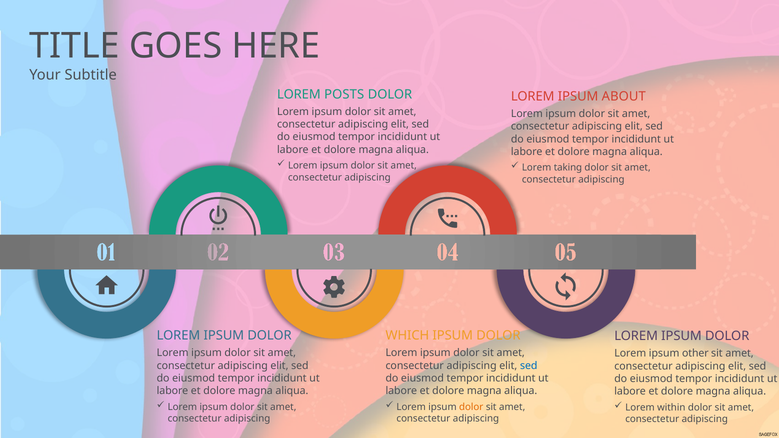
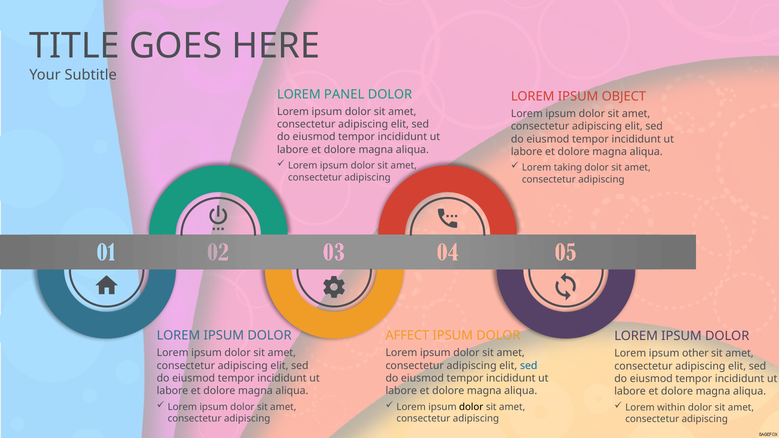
POSTS: POSTS -> PANEL (344, 94)
ABOUT: ABOUT -> OBJECT (624, 96)
WHICH: WHICH -> AFFECT (407, 336)
dolor colour: orange -> black (471, 407)
